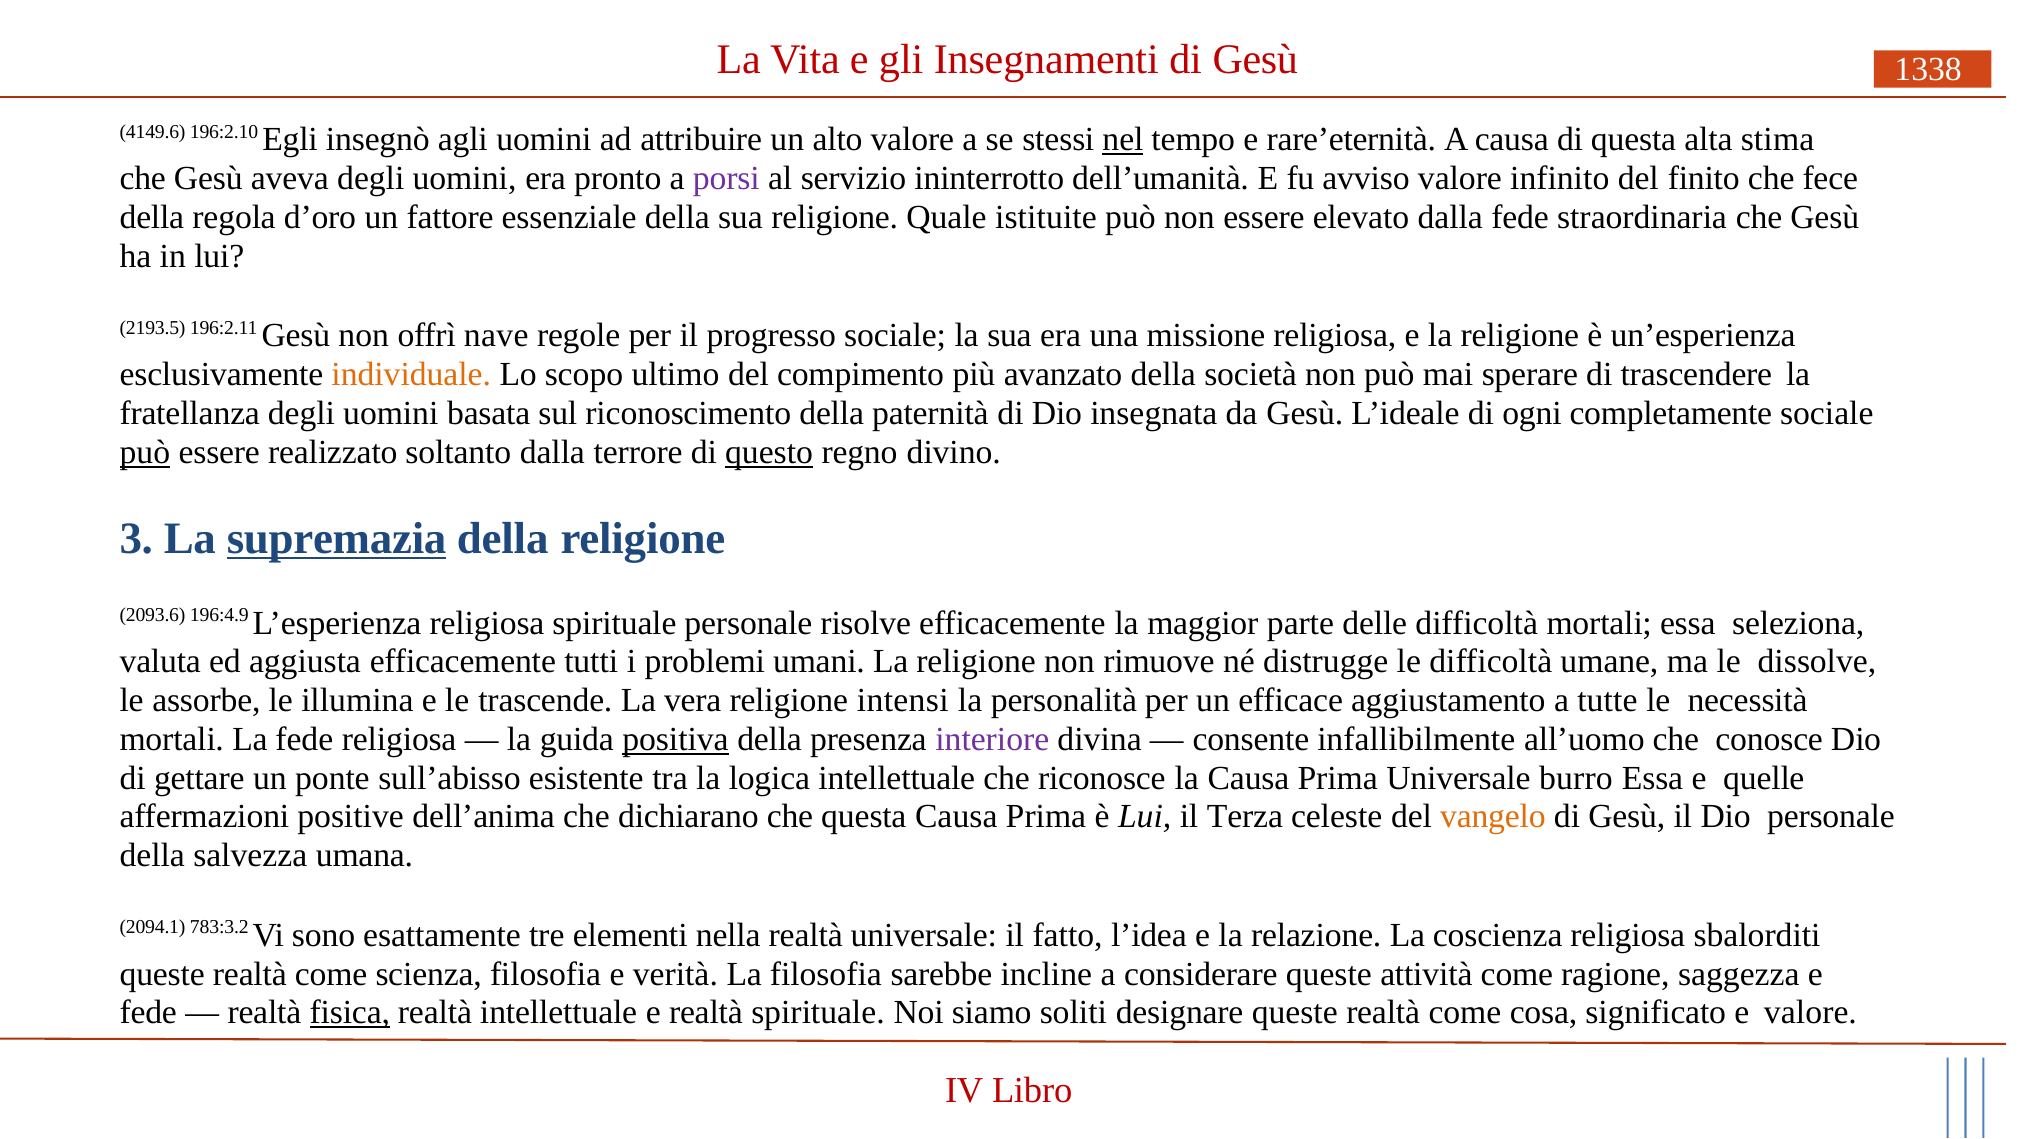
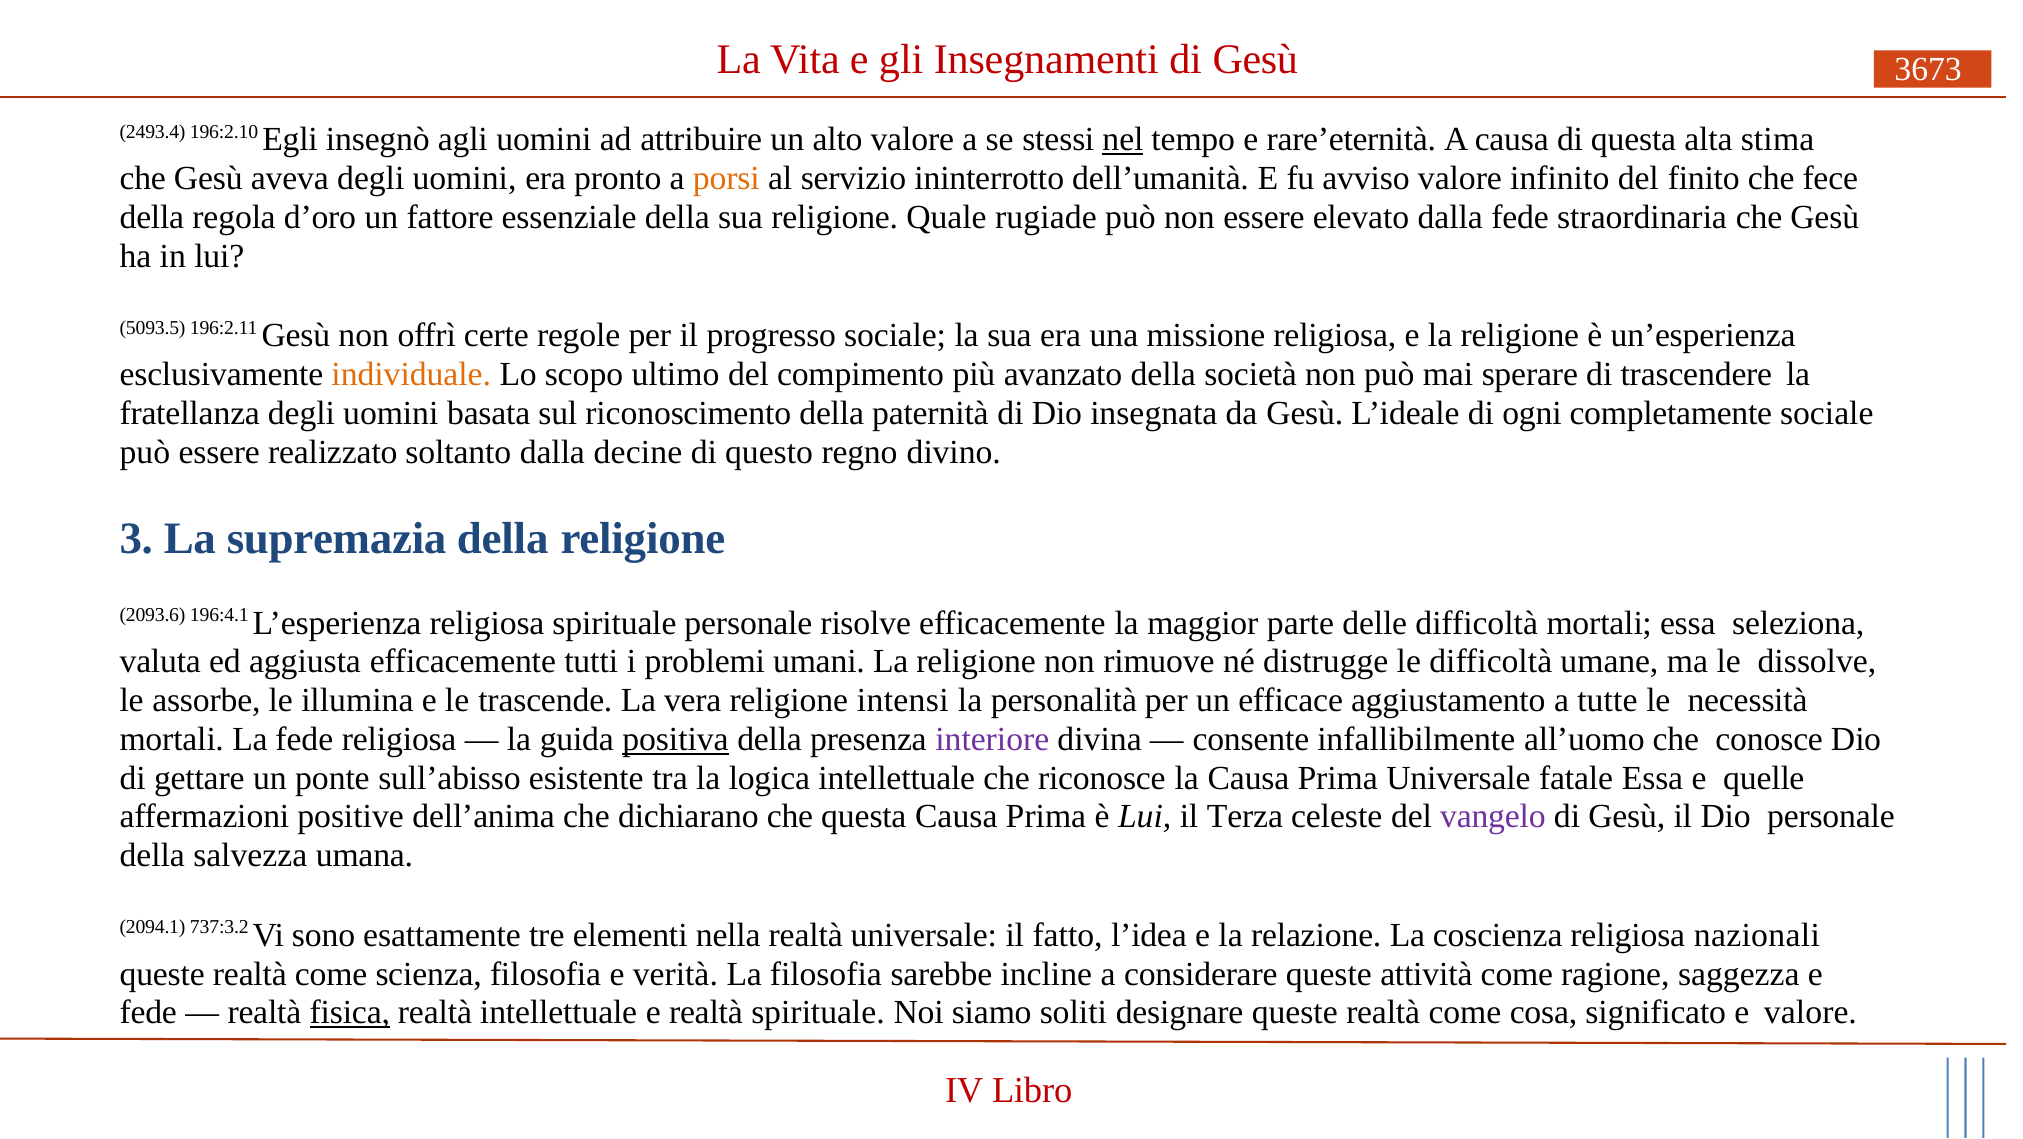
1338: 1338 -> 3673 (1928, 70)
4149.6: 4149.6 -> 2493.4 (153, 132)
porsi colour: purple -> orange (726, 179)
istituite: istituite -> rugiade (1046, 217)
2193.5: 2193.5 -> 5093.5 (153, 328)
nave: nave -> certe (496, 336)
può underline: present -> none (145, 452)
terrore: terrore -> decine (638, 452)
questo underline: present -> none (769, 452)
supremazia underline: present -> none (337, 539)
196:4.9: 196:4.9 -> 196:4.1 (219, 615)
burro: burro -> fatale (1576, 778)
vangelo colour: orange -> purple (1493, 817)
783:3.2: 783:3.2 -> 737:3.2 (219, 927)
sbalorditi: sbalorditi -> nazionali (1757, 936)
